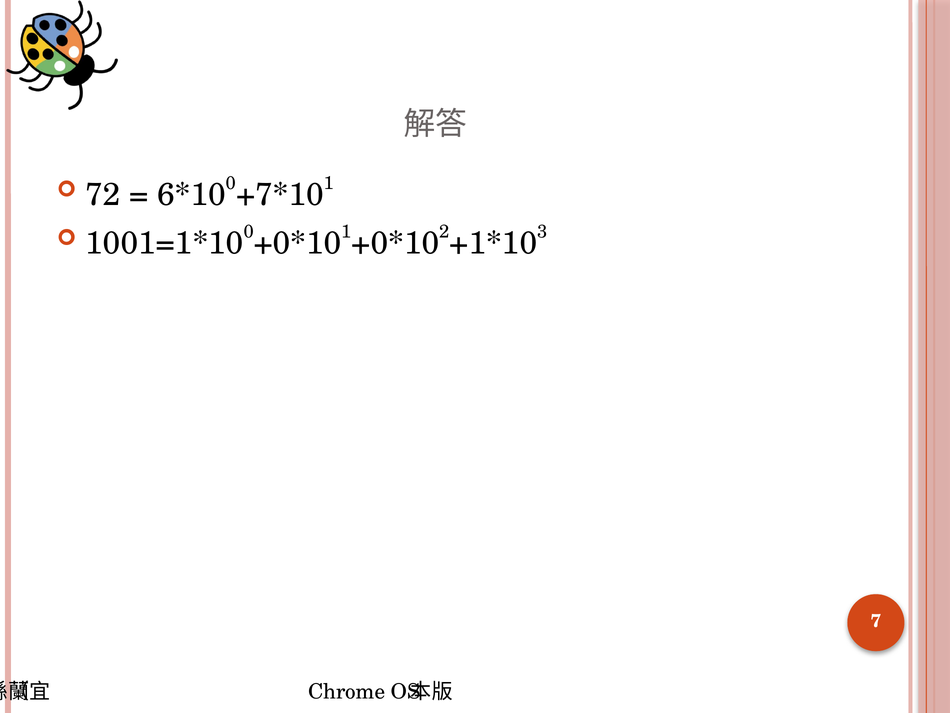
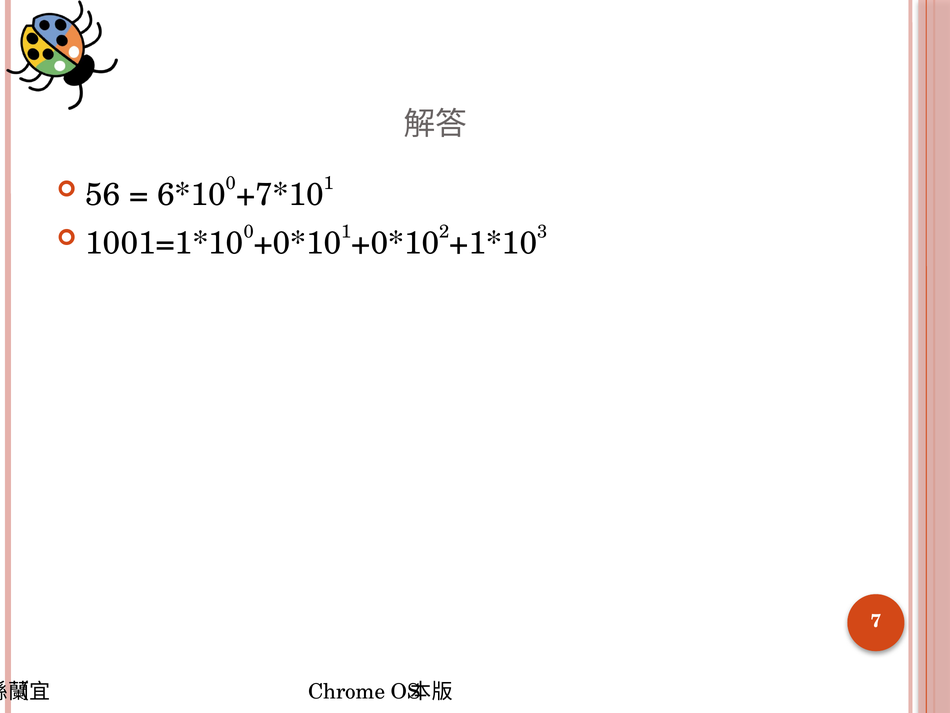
72: 72 -> 56 (103, 195)
